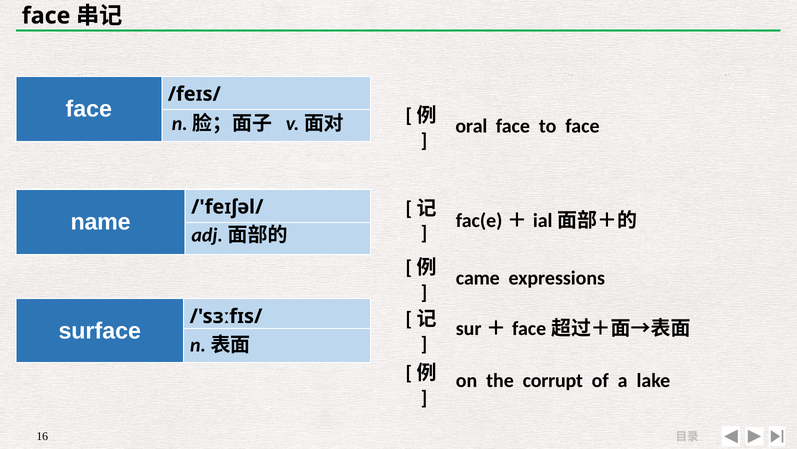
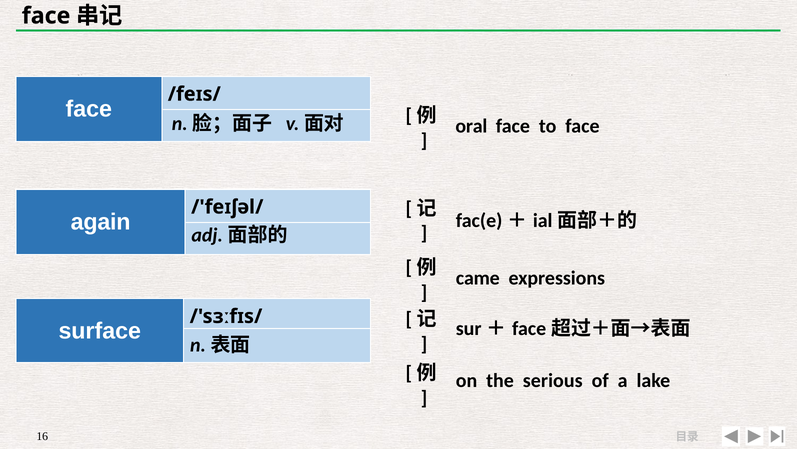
name: name -> again (101, 222)
corrupt: corrupt -> serious (553, 380)
